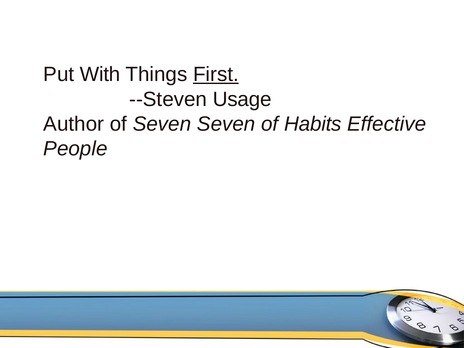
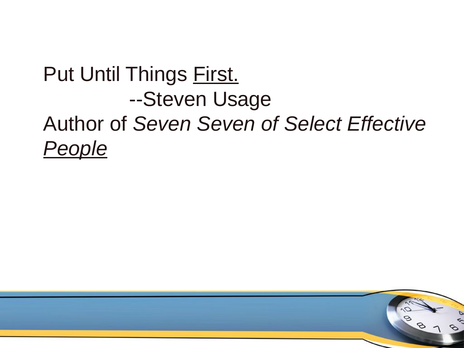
With: With -> Until (100, 75)
Habits: Habits -> Select (313, 124)
People underline: none -> present (75, 149)
